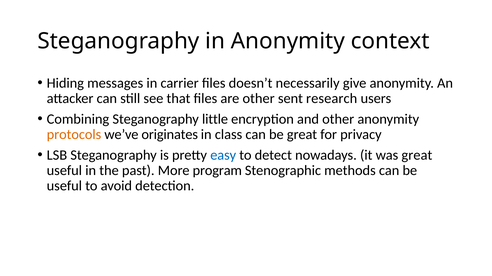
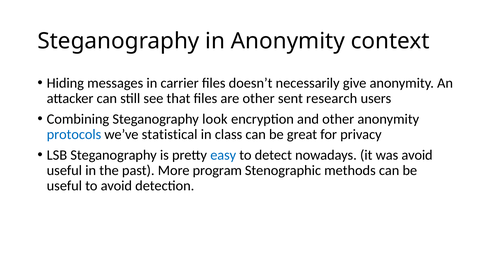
little: little -> look (215, 119)
protocols colour: orange -> blue (74, 135)
originates: originates -> statistical (170, 135)
was great: great -> avoid (417, 155)
